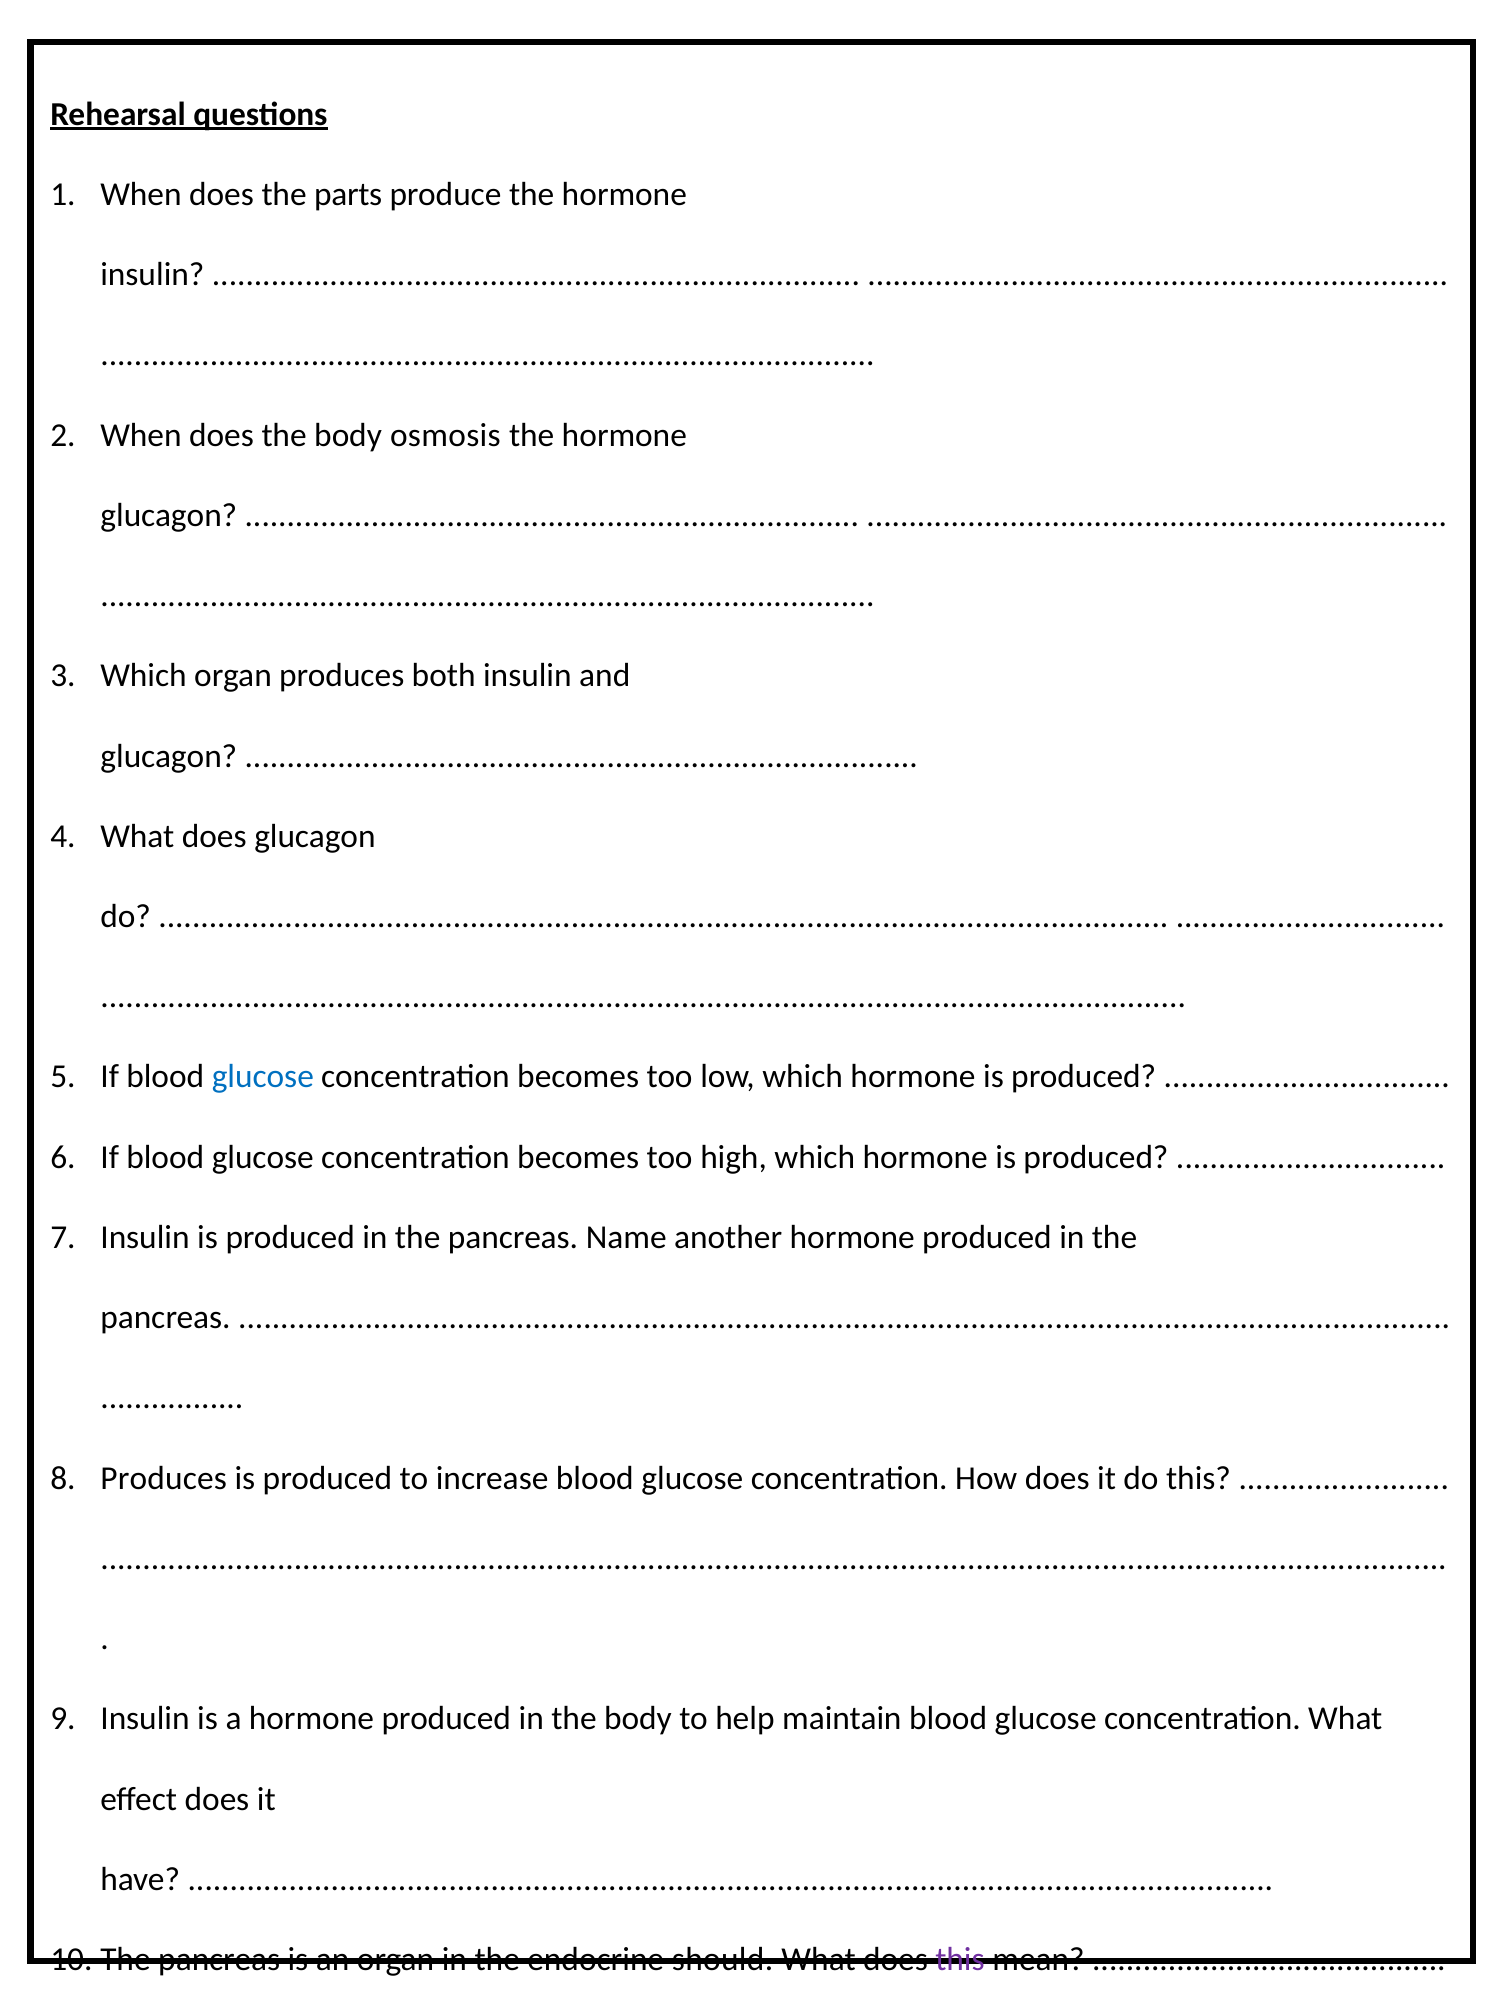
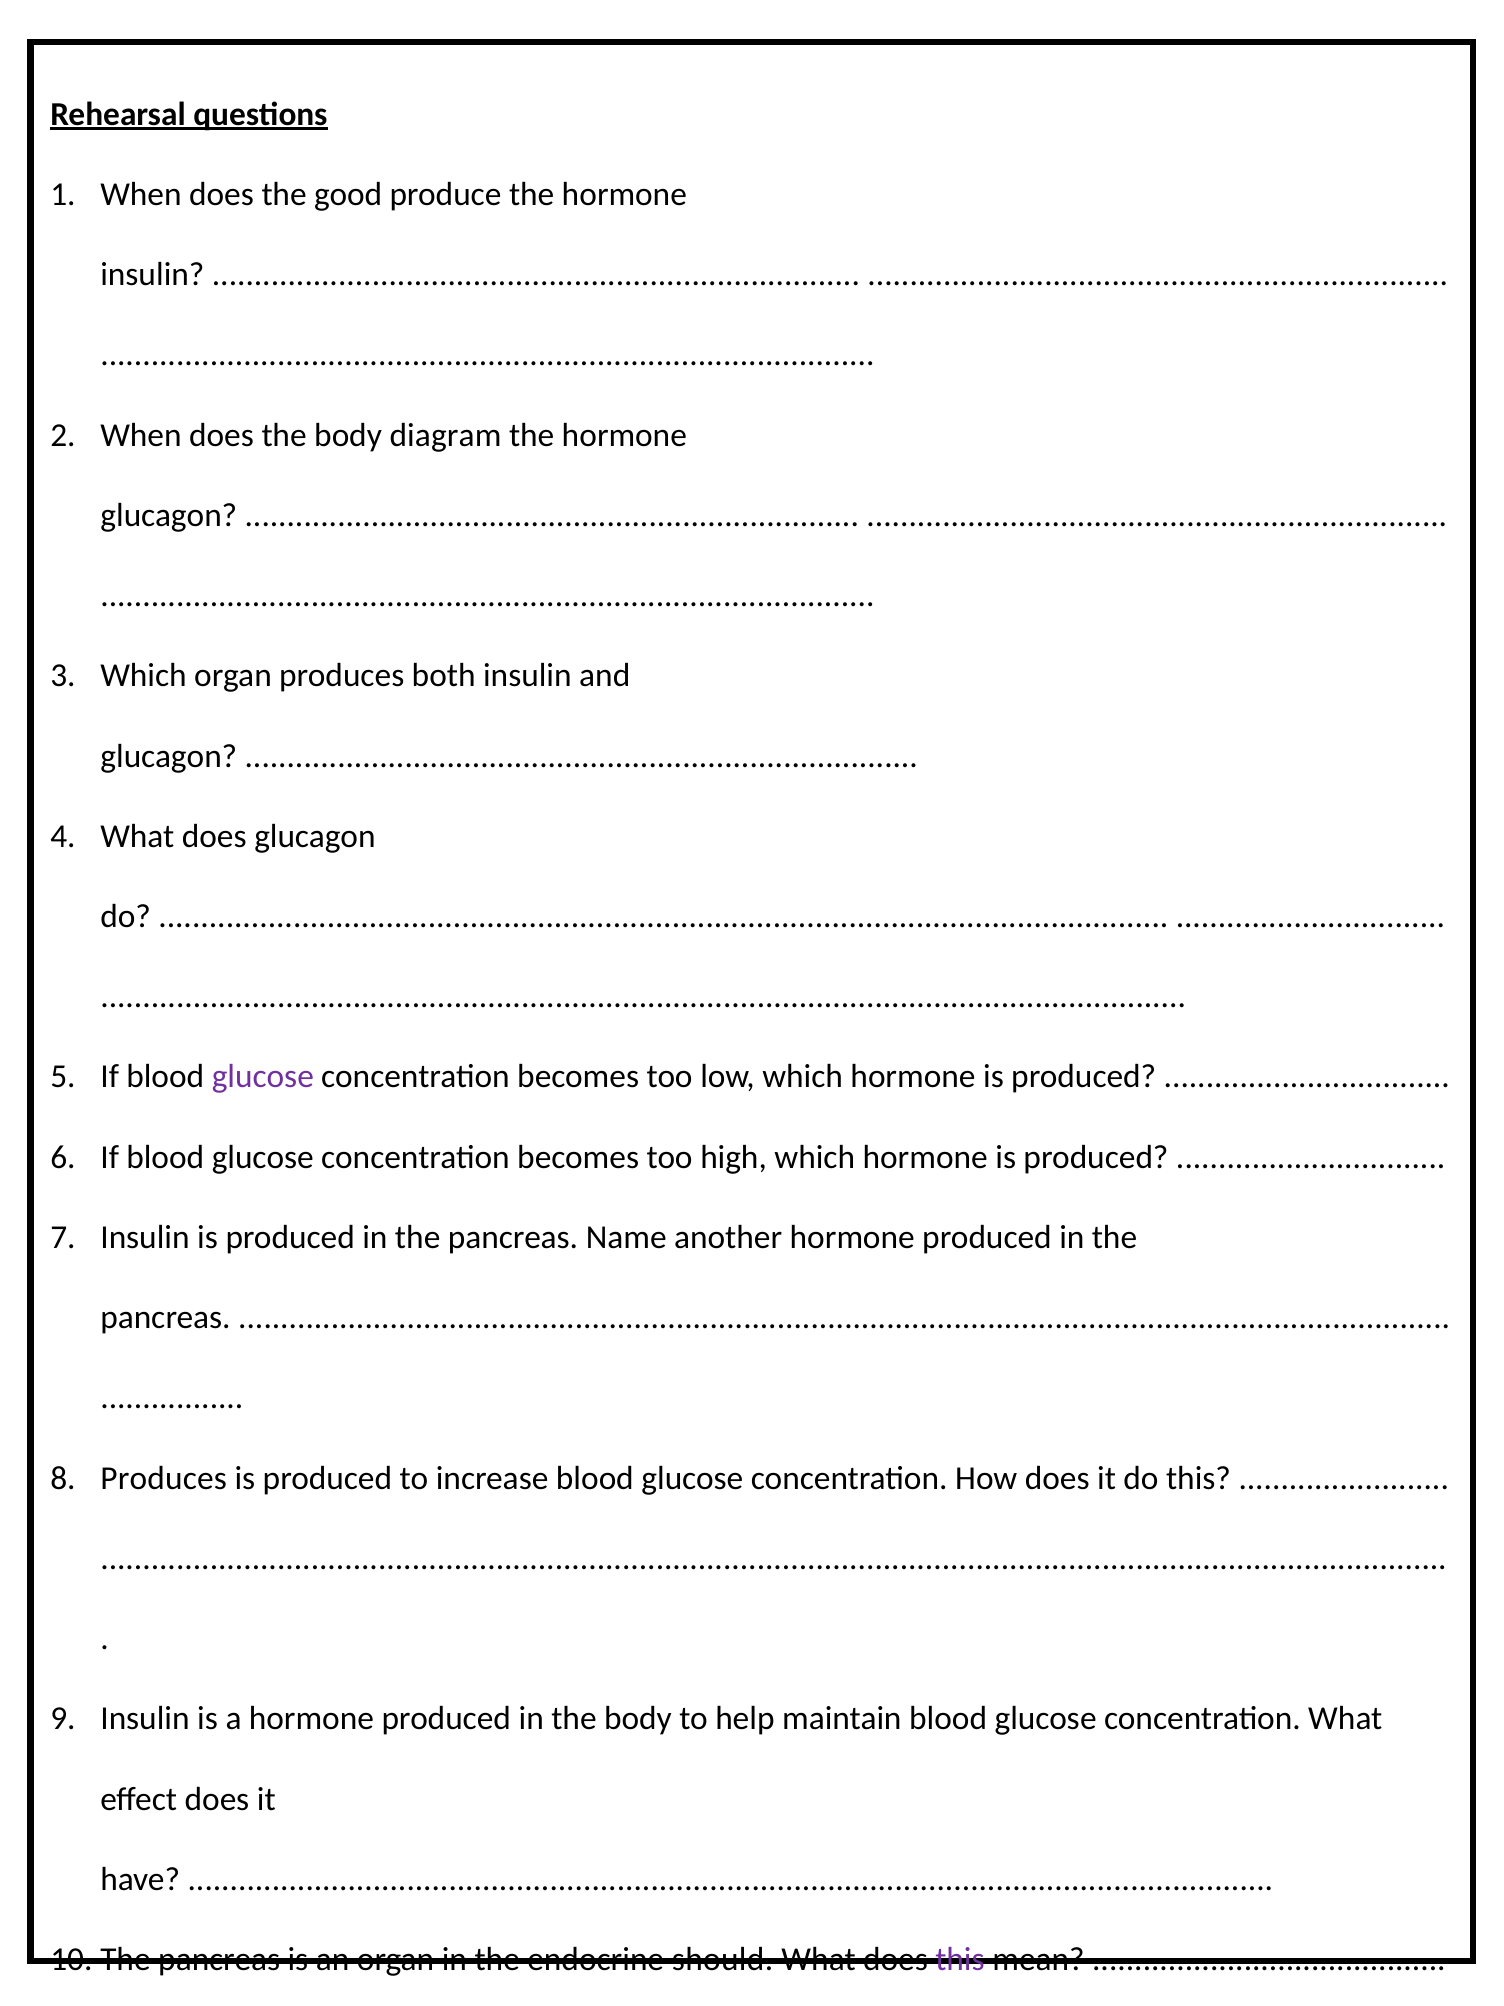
parts: parts -> good (348, 194)
osmosis: osmosis -> diagram (445, 435)
glucose colour: blue -> purple (263, 1077)
